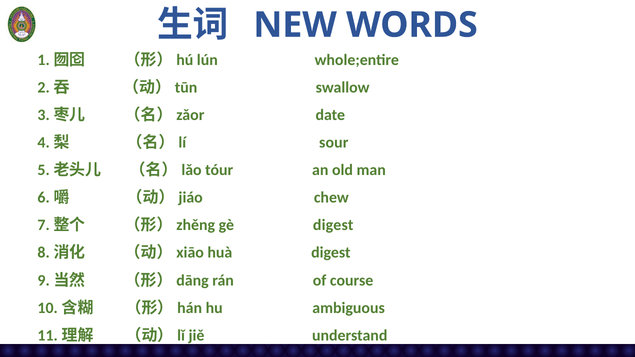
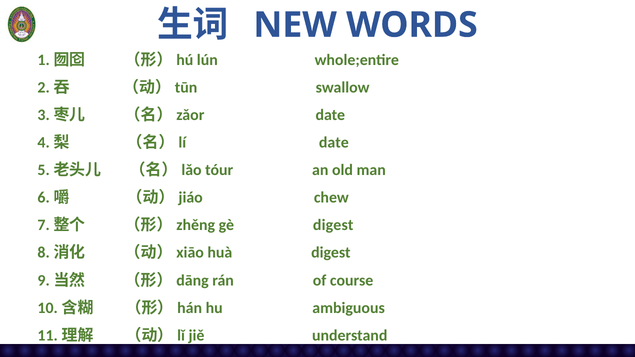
sour: sour -> date (334, 143)
